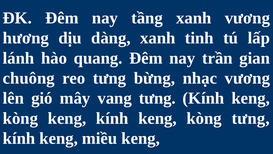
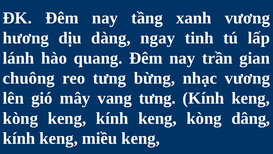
dàng xanh: xanh -> ngay (158, 38)
kòng tưng: tưng -> dâng (251, 118)
